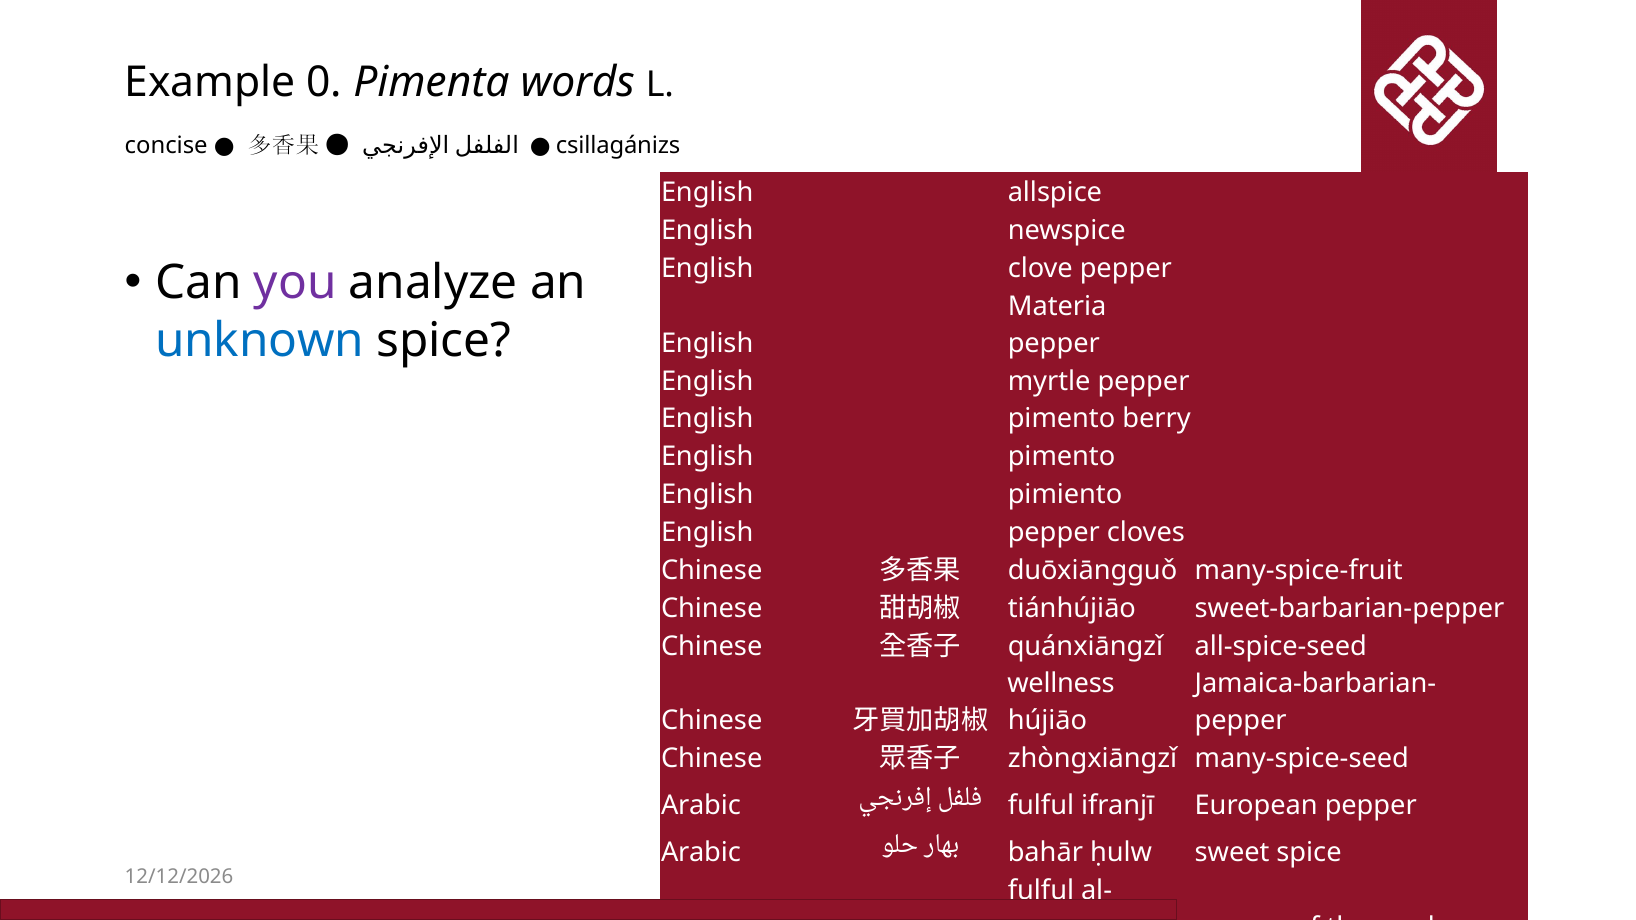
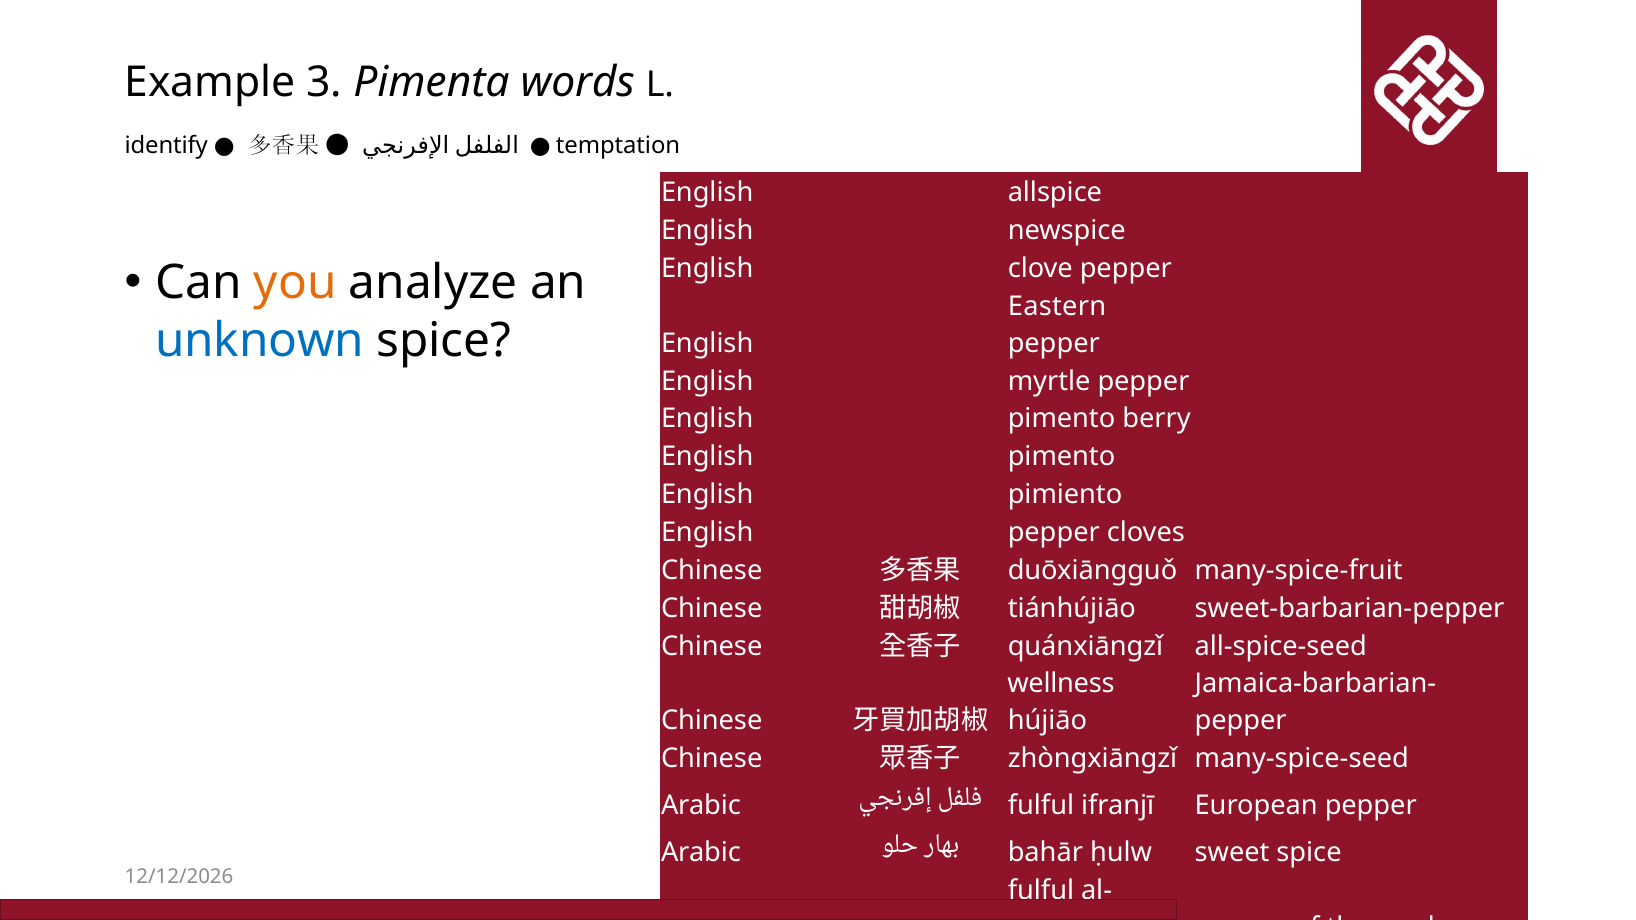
0: 0 -> 3 (324, 83)
concise: concise -> identify (166, 145)
csillagánizs: csillagánizs -> temptation (618, 145)
you colour: purple -> orange (295, 283)
Materia: Materia -> Eastern (1057, 306)
